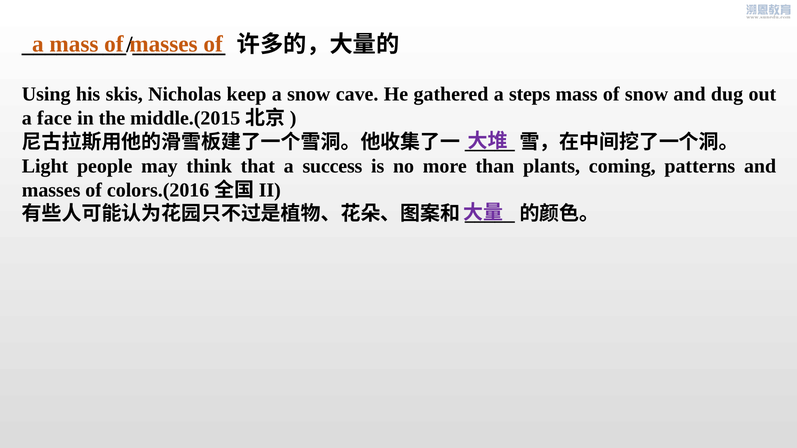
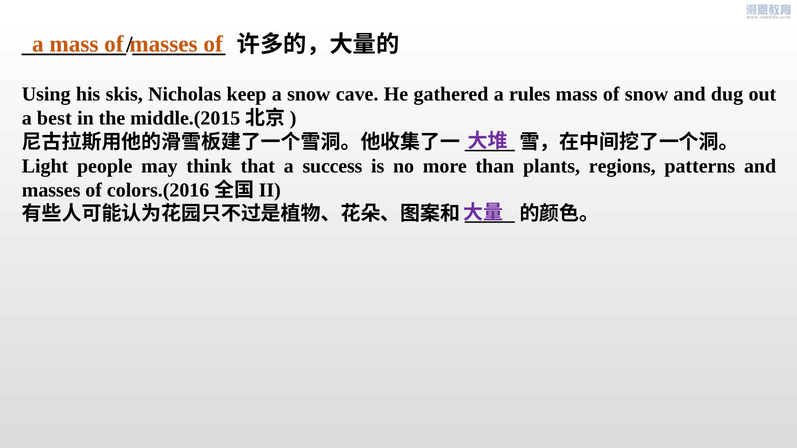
steps: steps -> rules (530, 94)
face: face -> best (54, 118)
coming: coming -> regions (622, 166)
